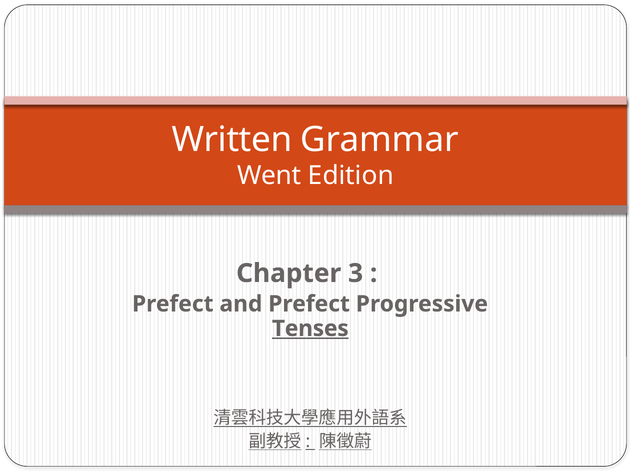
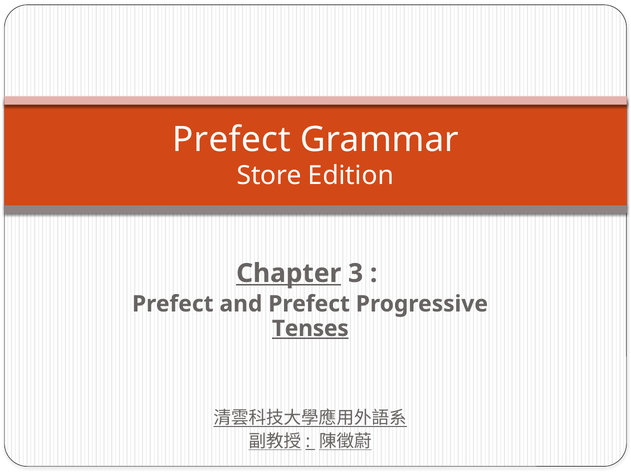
Written: Written -> Prefect (232, 140)
Went: Went -> Store (269, 176)
Chapter underline: none -> present (289, 273)
